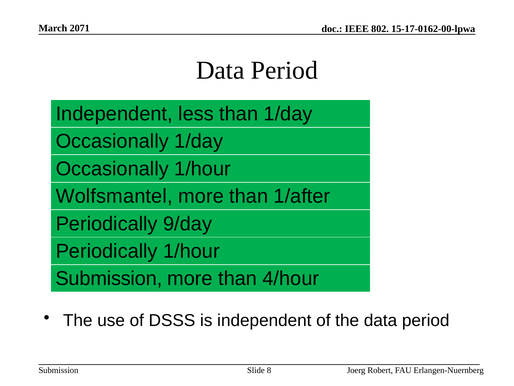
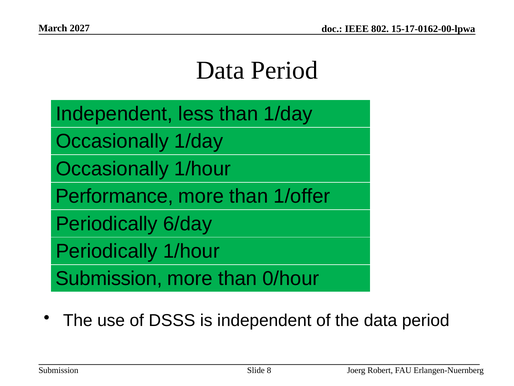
2071: 2071 -> 2027 (80, 28)
Wolfsmantel: Wolfsmantel -> Performance (114, 196)
1/after: 1/after -> 1/offer (302, 196)
9/day: 9/day -> 6/day (188, 223)
4/hour: 4/hour -> 0/hour (291, 278)
